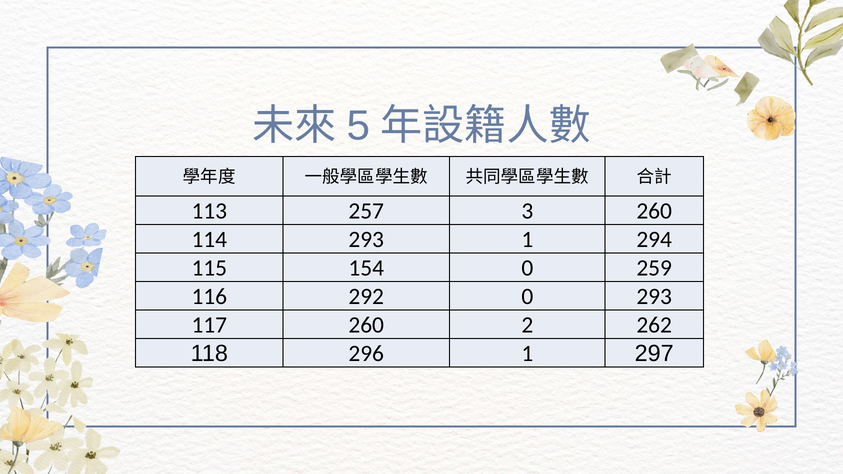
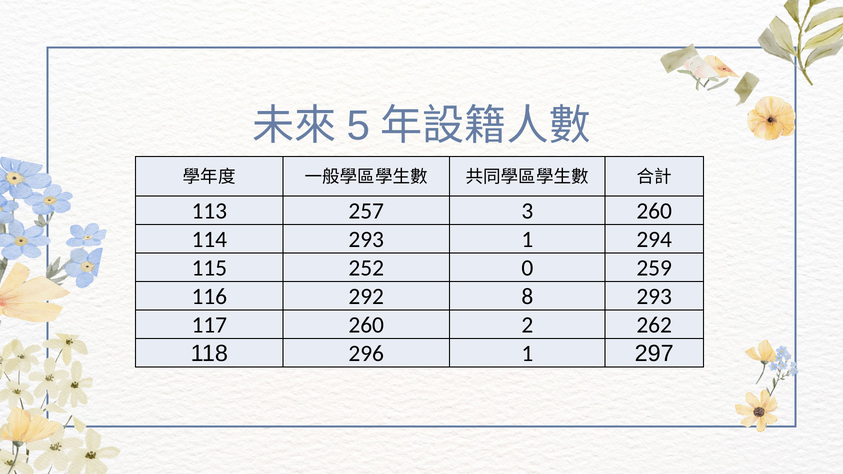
154: 154 -> 252 (366, 268)
292 0: 0 -> 8 (527, 297)
